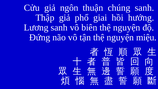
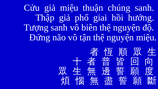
giả ngôn: ngôn -> miệu (69, 8)
Lương: Lương -> Tượng (36, 27)
